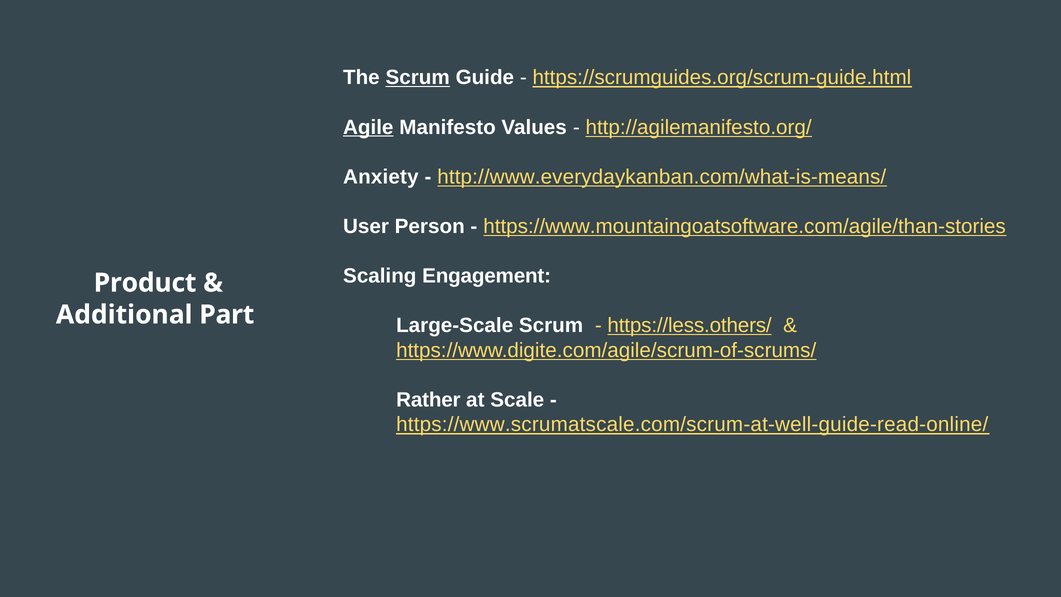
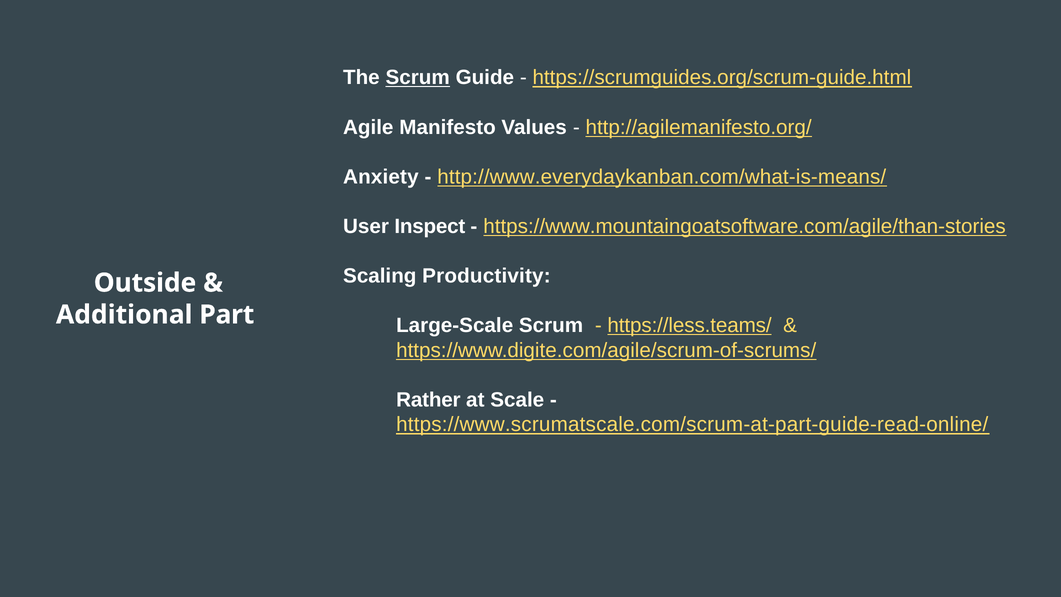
Agile underline: present -> none (368, 127)
Person: Person -> Inspect (430, 226)
Engagement: Engagement -> Productivity (486, 276)
Product: Product -> Outside (145, 283)
https://less.others/: https://less.others/ -> https://less.teams/ (690, 325)
https://www.scrumatscale.com/scrum-at-well-guide-read-online/: https://www.scrumatscale.com/scrum-at-well-guide-read-online/ -> https://www.scrumatscale.com/scrum-at-part-guide-read-online/ (692, 424)
